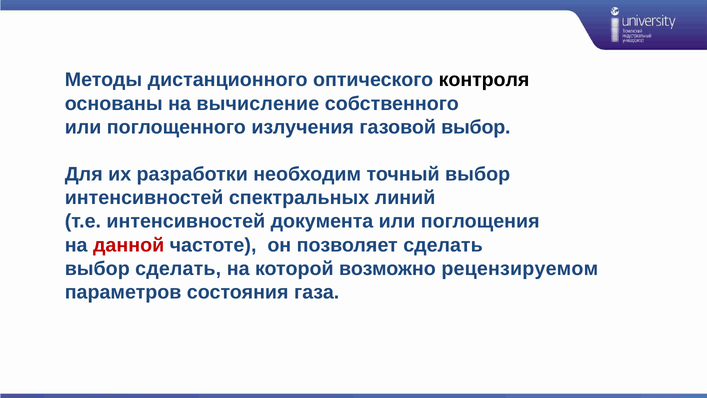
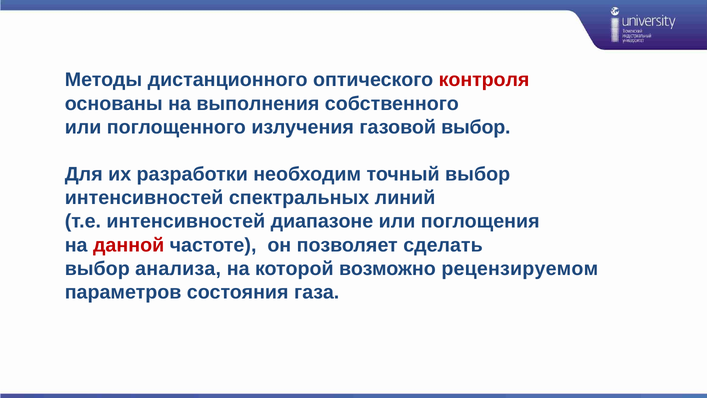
контроля colour: black -> red (484, 80)
вычисление: вычисление -> выполнения (258, 103)
документа: документа -> диапазоне (322, 221)
выбор сделать: сделать -> анализа (178, 268)
